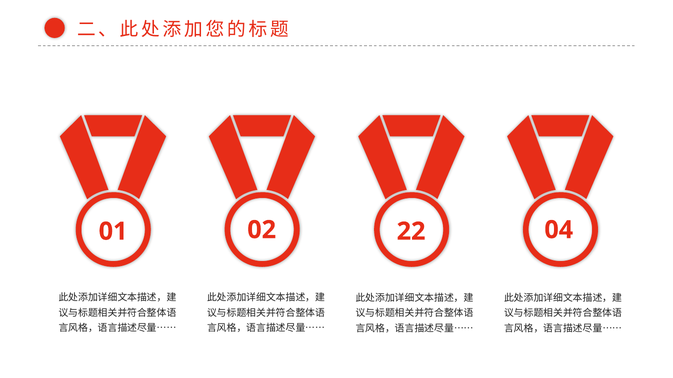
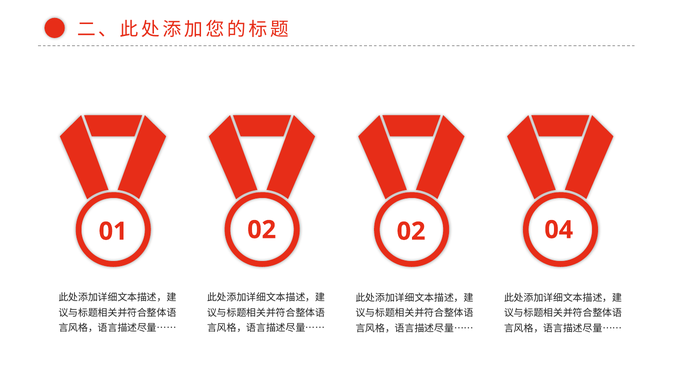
02 22: 22 -> 02 (411, 232)
